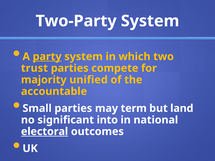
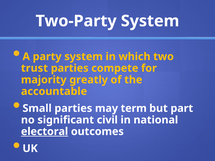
party underline: present -> none (47, 57)
unified: unified -> greatly (89, 80)
land: land -> part (182, 108)
into: into -> civil (107, 120)
